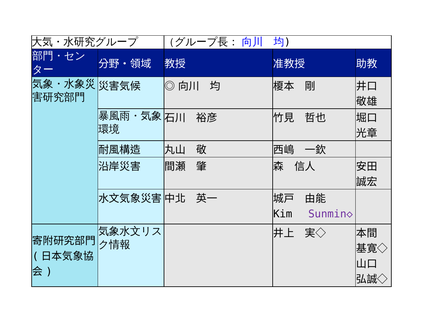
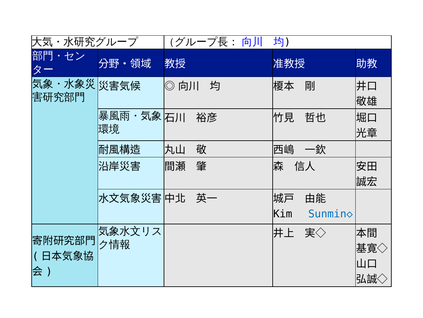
Sunmin◇ colour: purple -> blue (331, 213)
